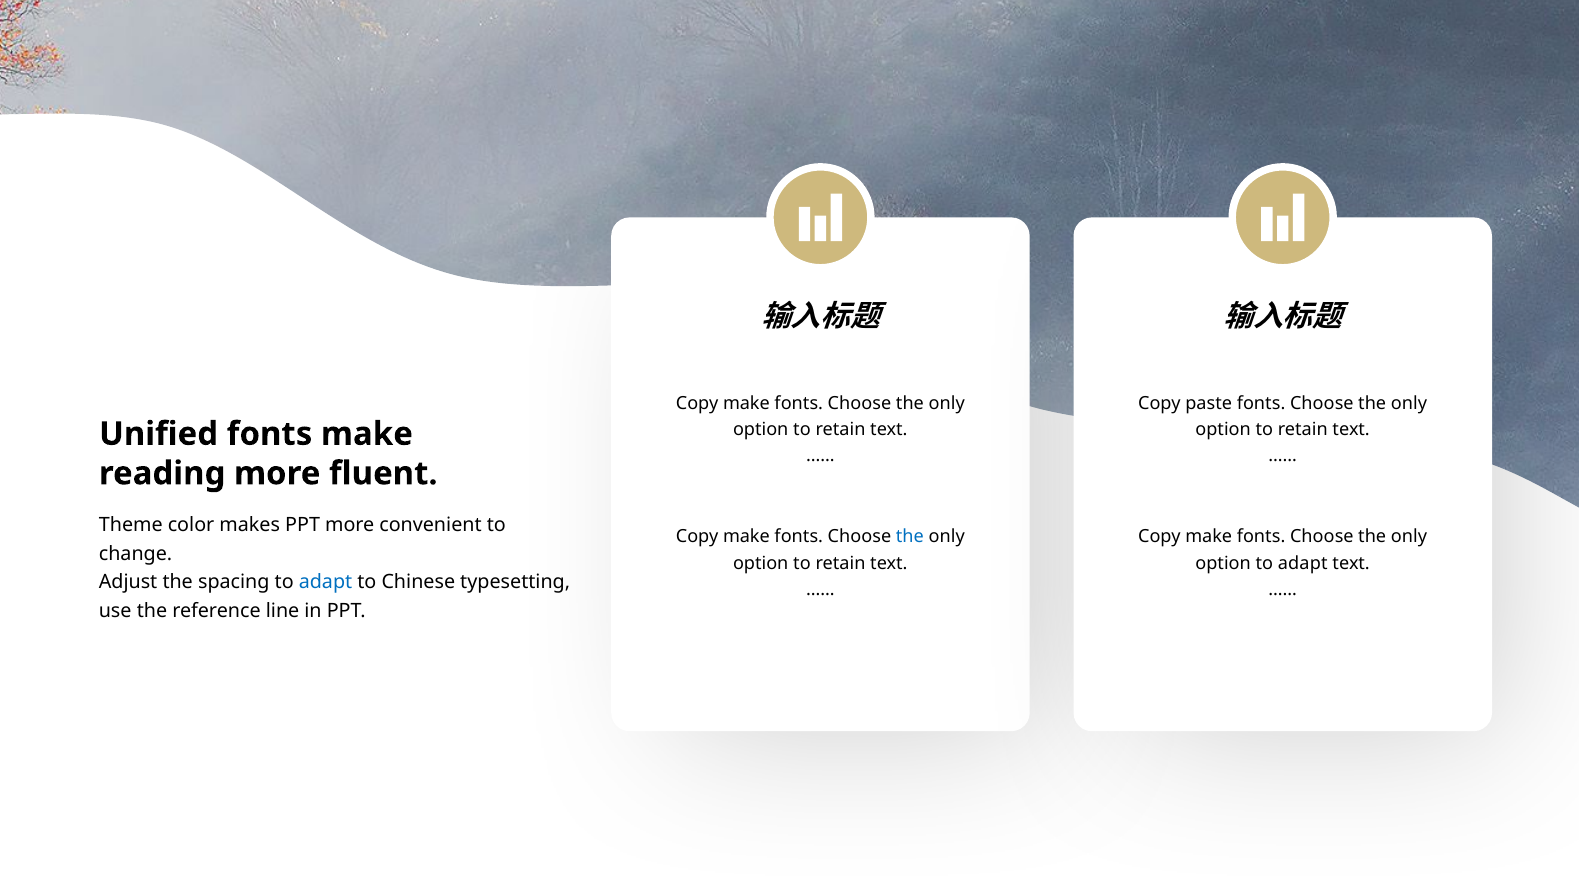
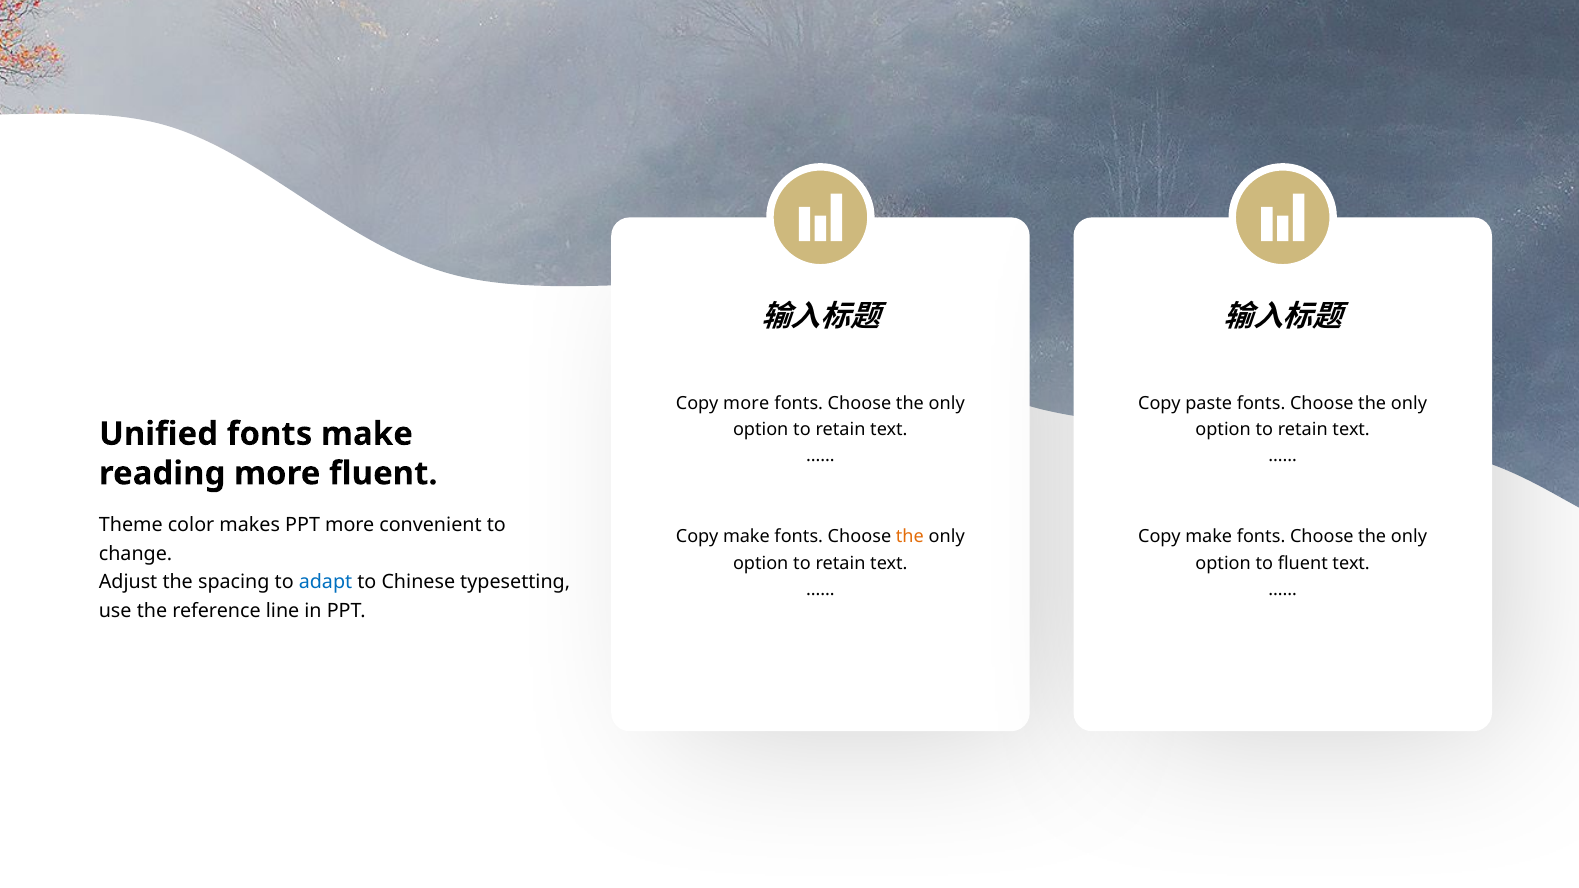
make: make -> more (746, 403)
the colour: blue -> orange (910, 537)
option to adapt: adapt -> fluent (1303, 563)
